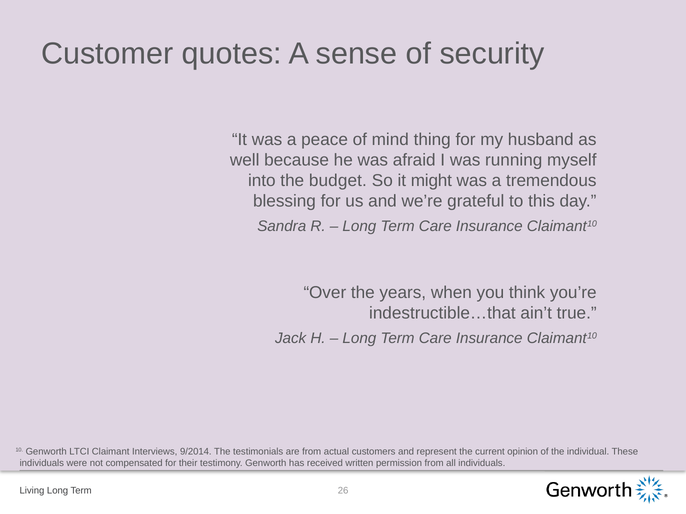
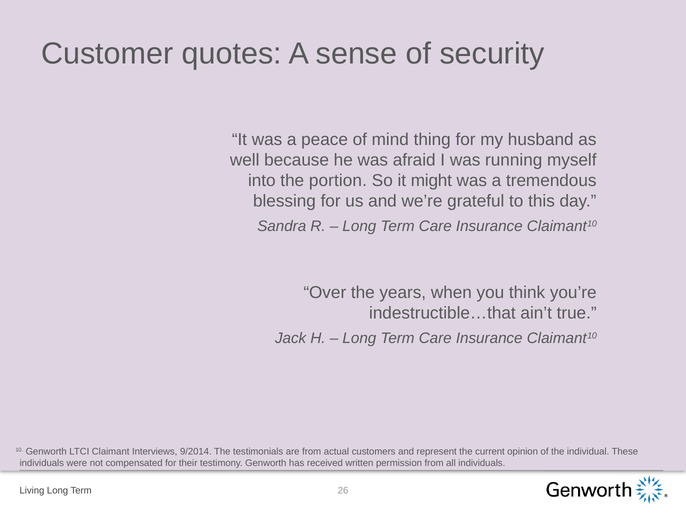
budget: budget -> portion (338, 181)
